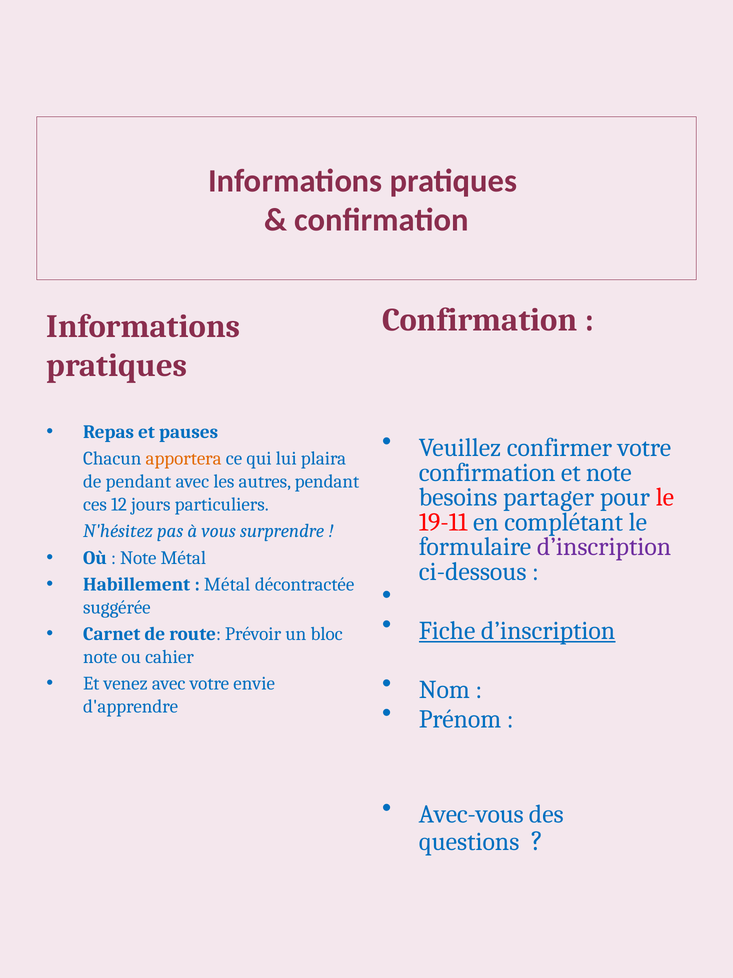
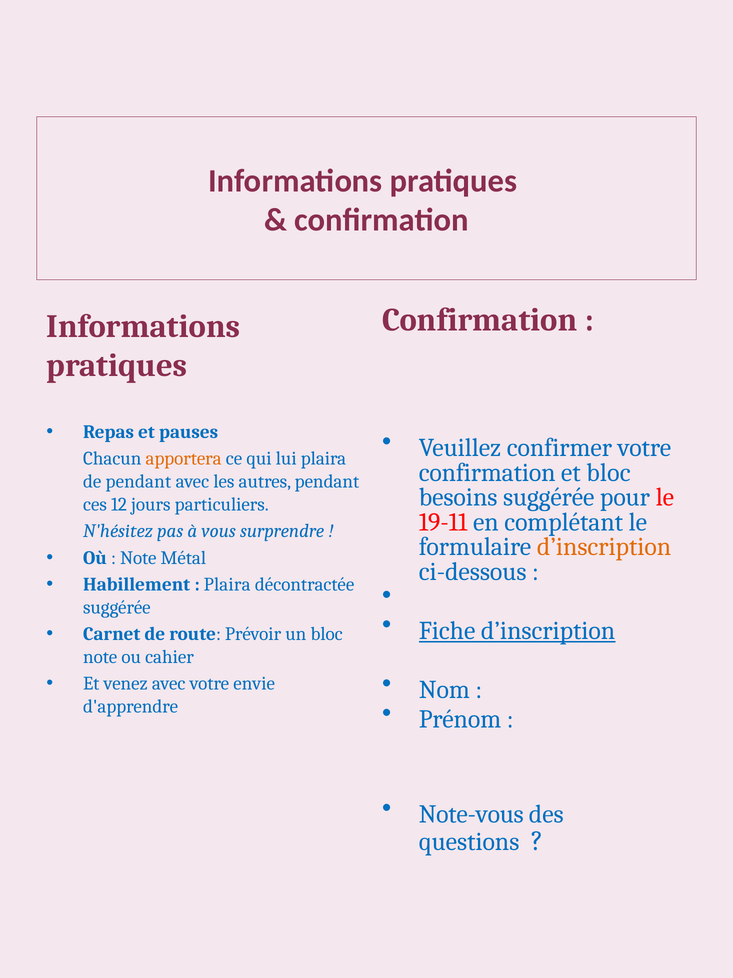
et note: note -> bloc (609, 472)
besoins partager: partager -> suggérée (549, 497)
d’inscription colour: purple -> orange (604, 546)
Métal: Métal -> Plaira (227, 584)
Avec-vous: Avec-vous -> Note-vous (471, 814)
